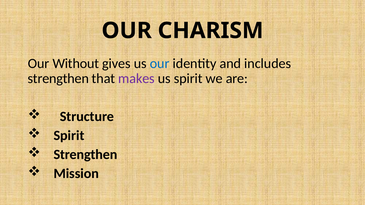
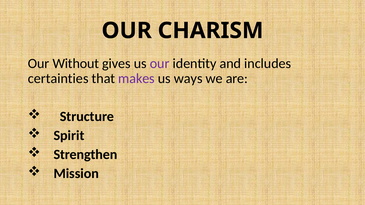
our colour: blue -> purple (160, 64)
strengthen: strengthen -> certainties (58, 79)
us spirit: spirit -> ways (188, 79)
